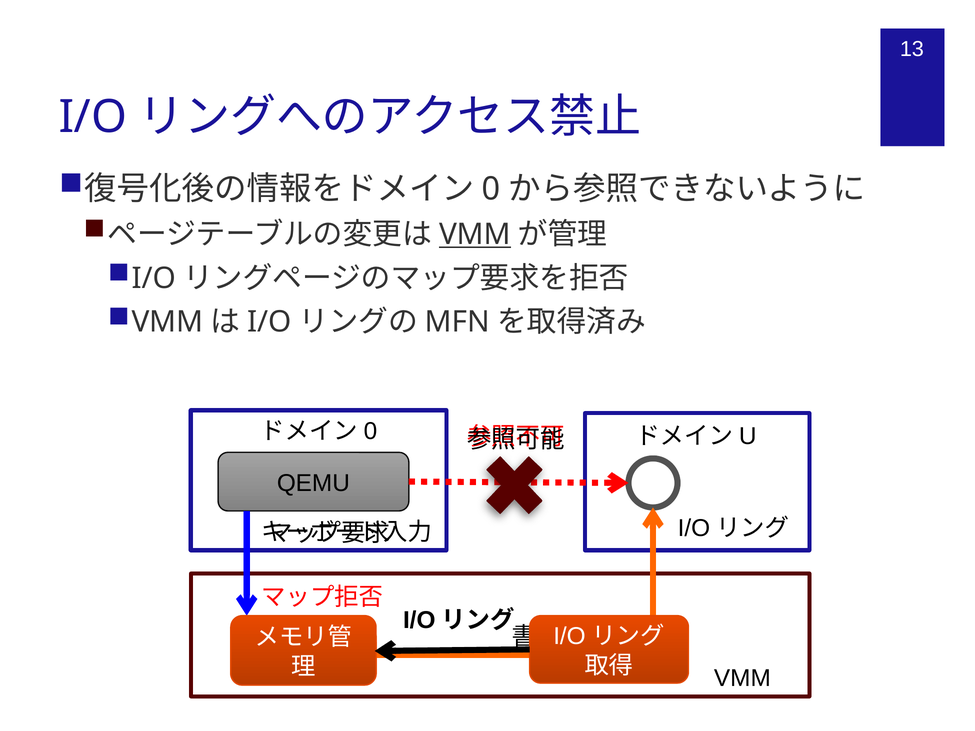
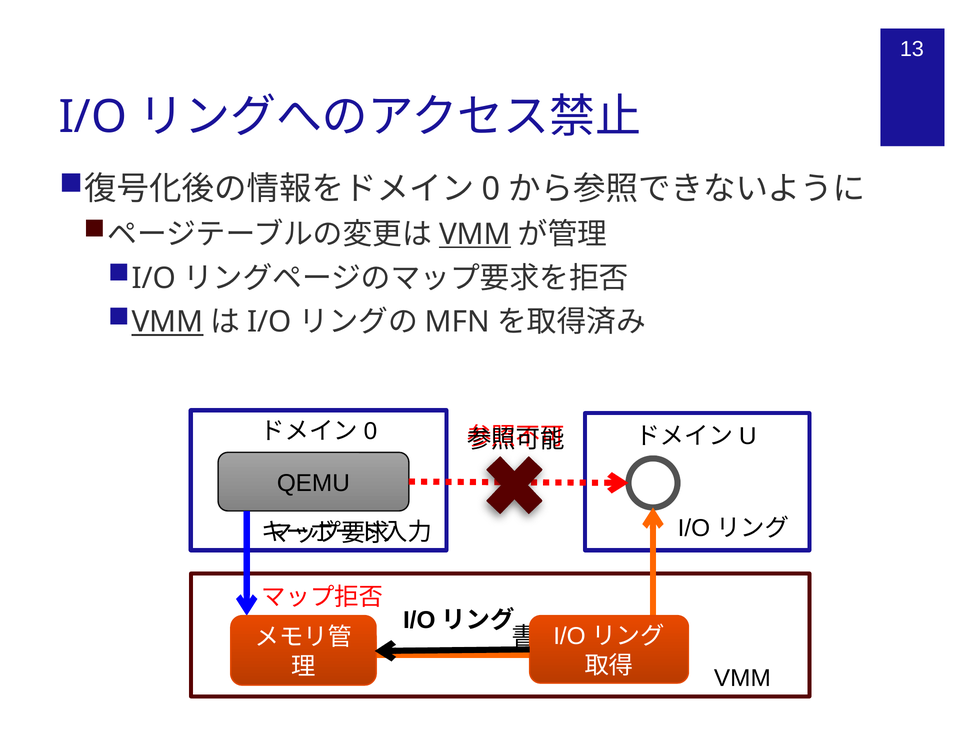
VMM underline: none -> present (168, 322)
